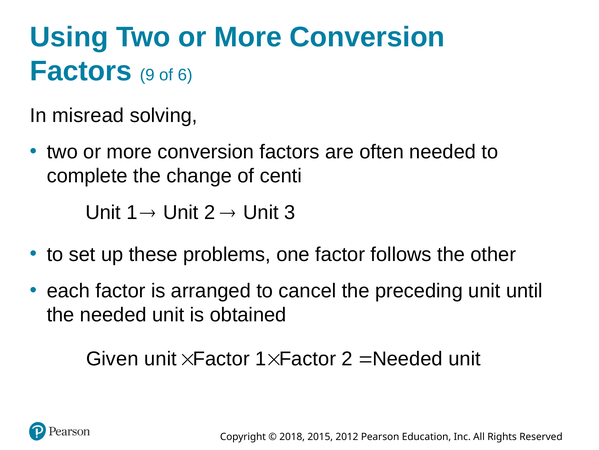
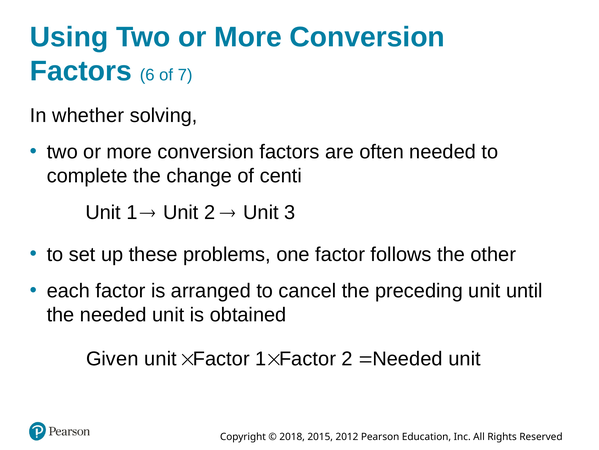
9: 9 -> 6 (147, 75)
6: 6 -> 7 (185, 75)
misread: misread -> whether (88, 115)
